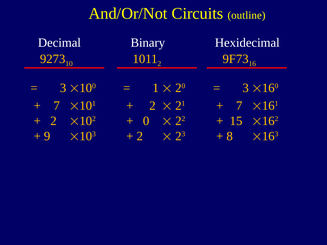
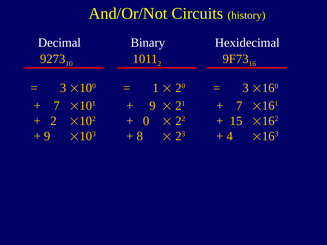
outline: outline -> history (247, 15)
2: 2 -> 9 (152, 106)
2: 2 -> 8 (140, 136)
8: 8 -> 4 (230, 136)
